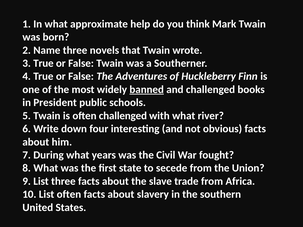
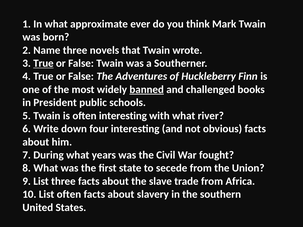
help: help -> ever (140, 24)
True underline: none -> present (43, 63)
often challenged: challenged -> interesting (123, 116)
